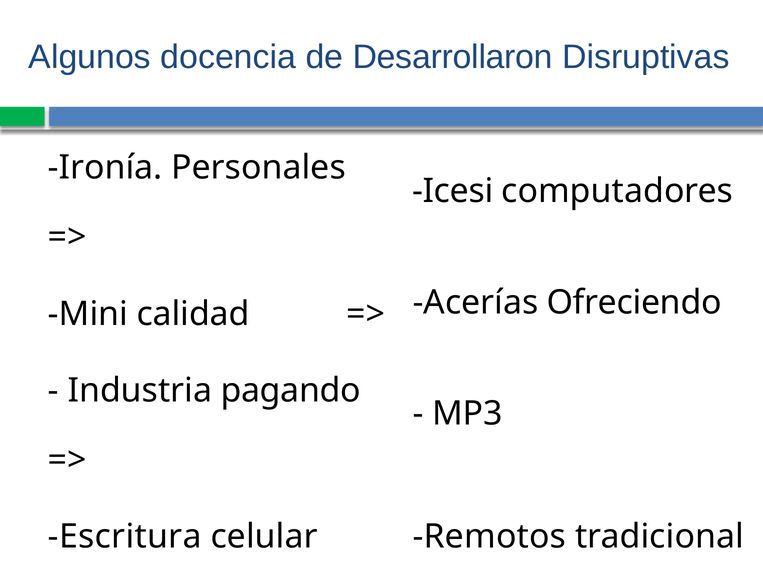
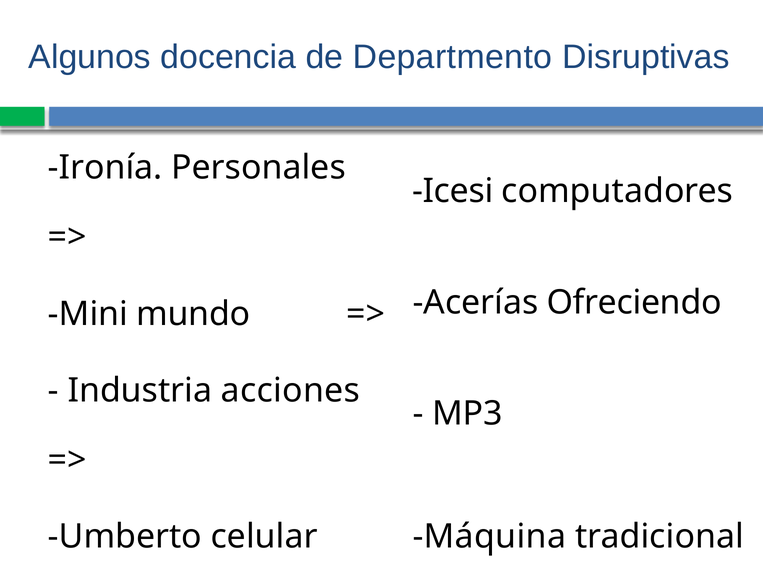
Desarrollaron: Desarrollaron -> Departmento (452, 57)
calidad: calidad -> mundo (193, 314)
pagando: pagando -> acciones (290, 391)
Escritura: Escritura -> Umberto (125, 537)
Remotos: Remotos -> Máquina (489, 537)
